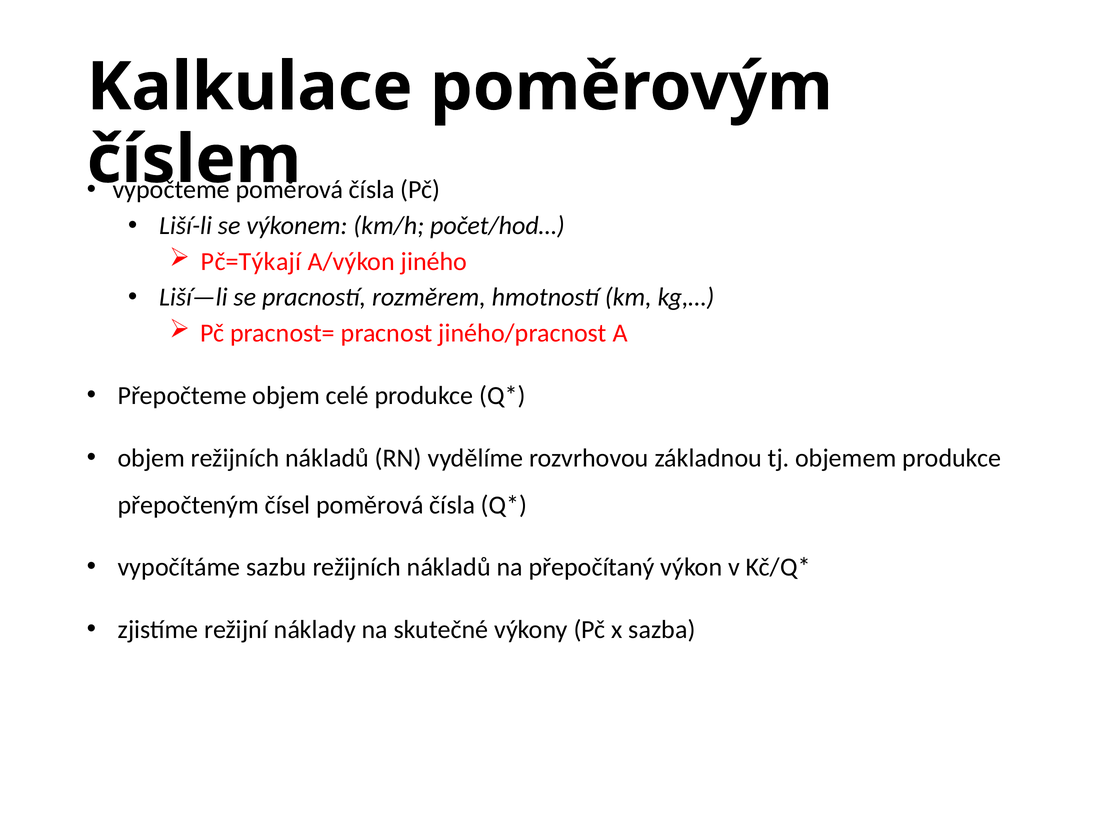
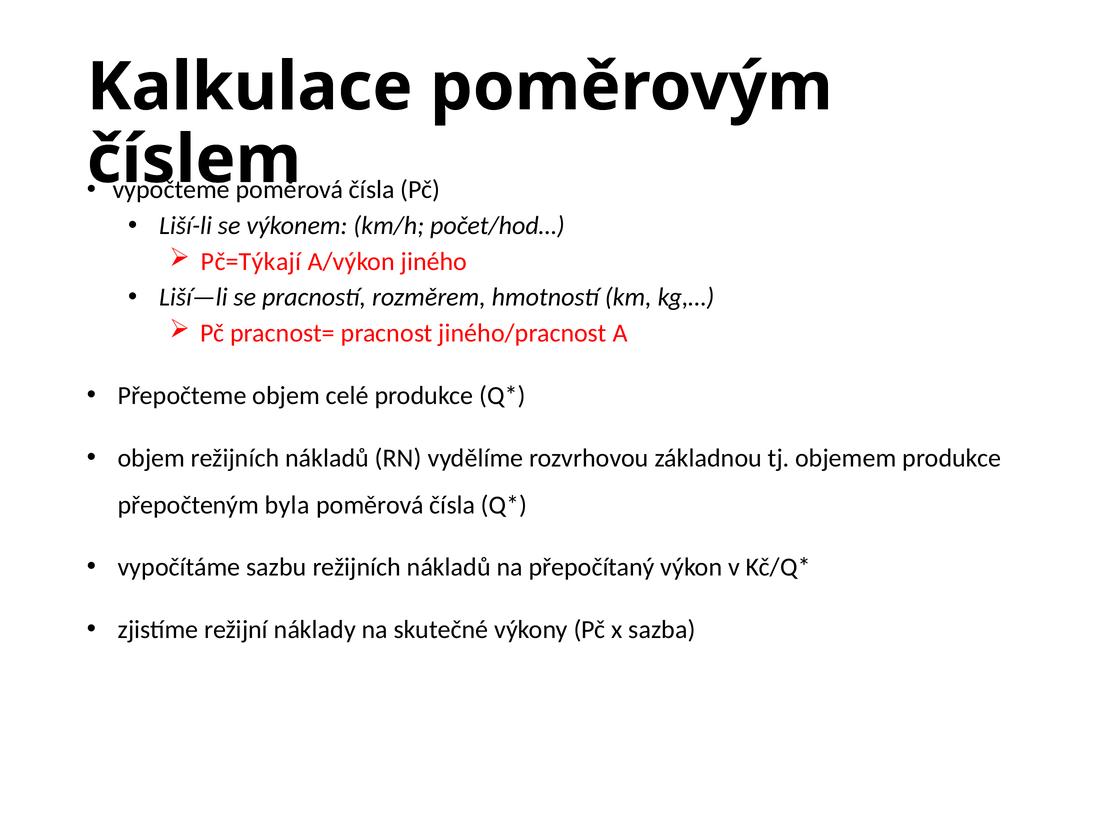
čísel: čísel -> byla (287, 505)
